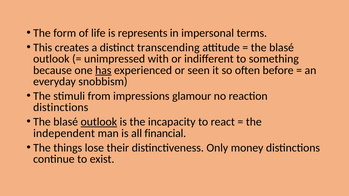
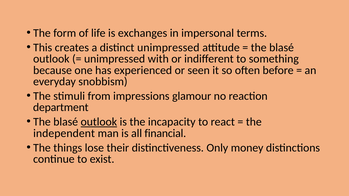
represents: represents -> exchanges (143, 33)
distinct transcending: transcending -> unimpressed (168, 48)
has underline: present -> none (103, 70)
distinctions: distinctions -> department (61, 108)
